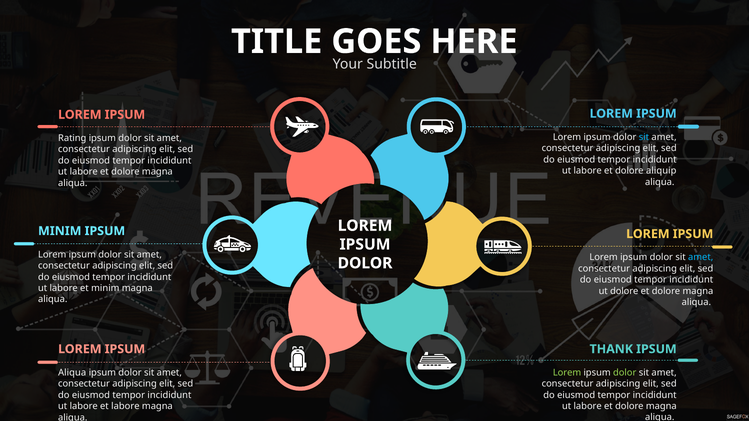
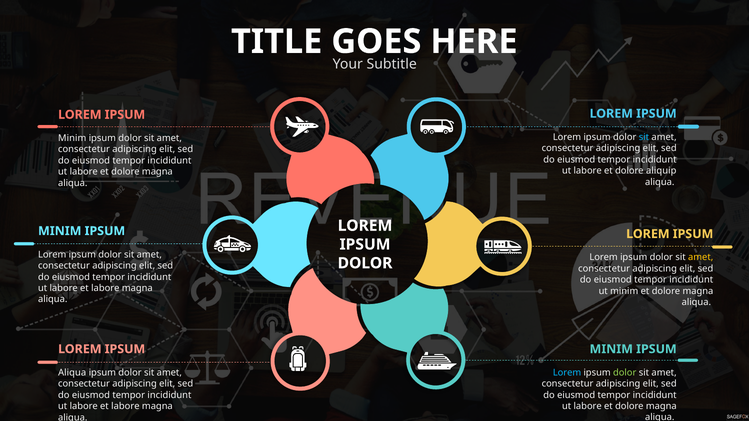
Rating: Rating -> Minim (72, 138)
amet colour: light blue -> yellow (701, 258)
minim: minim -> labore (105, 288)
ut dolore: dolore -> minim (624, 291)
THANK: THANK -> MINIM (611, 349)
Lorem colour: light green -> light blue (567, 373)
